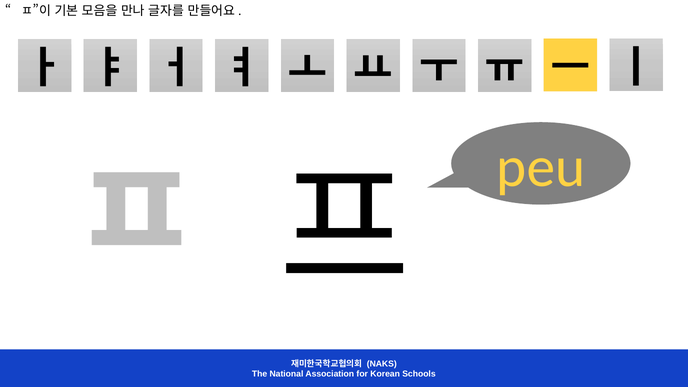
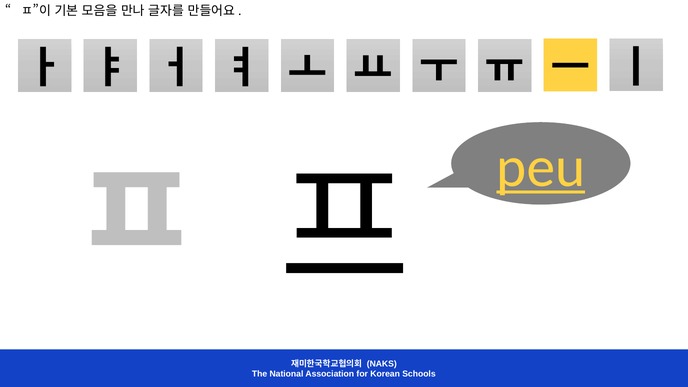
peu underline: none -> present (541, 167)
